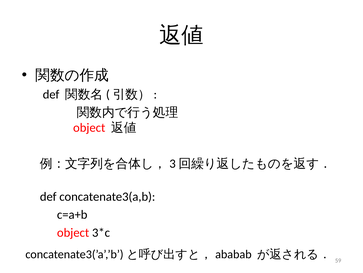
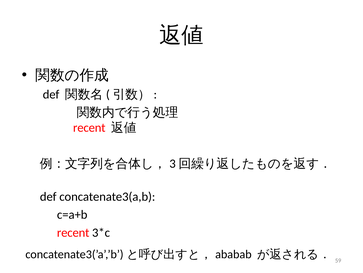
object: object -> recent (89, 127)
object: object -> recent (73, 232)
